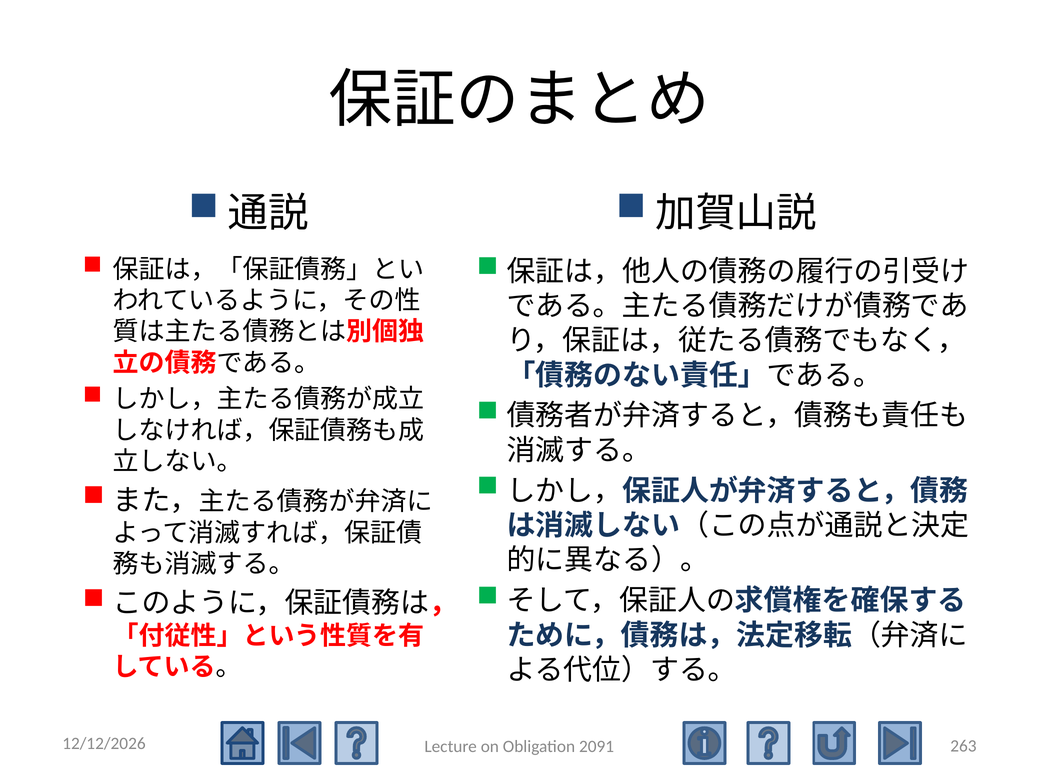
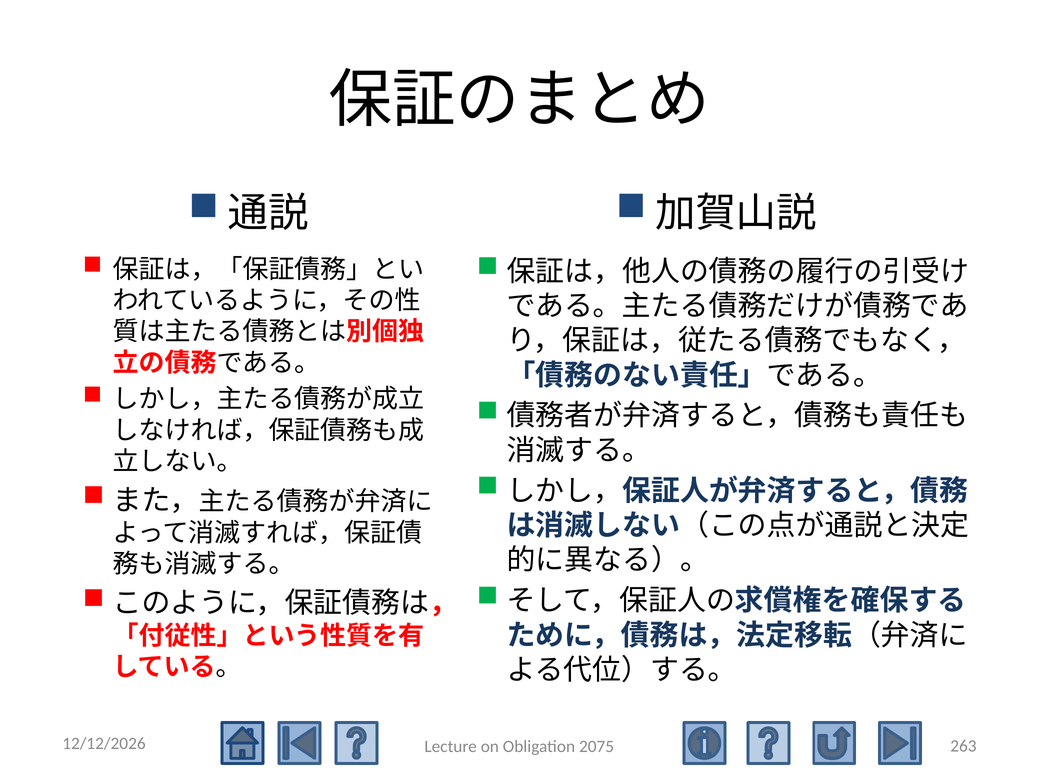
2091: 2091 -> 2075 (597, 747)
